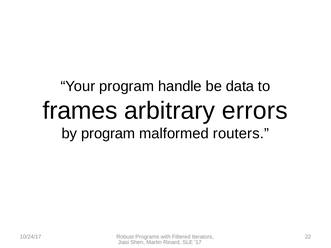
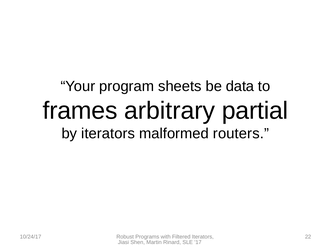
handle: handle -> sheets (180, 86)
errors: errors -> partial (255, 111)
by program: program -> iterators (108, 134)
